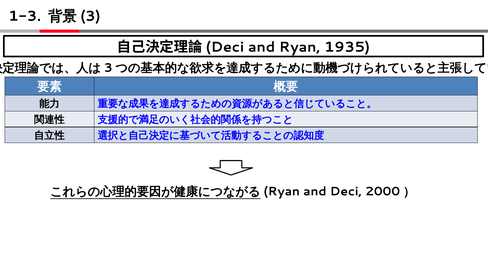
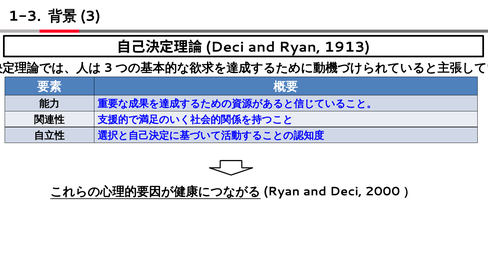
1935: 1935 -> 1913 (347, 47)
